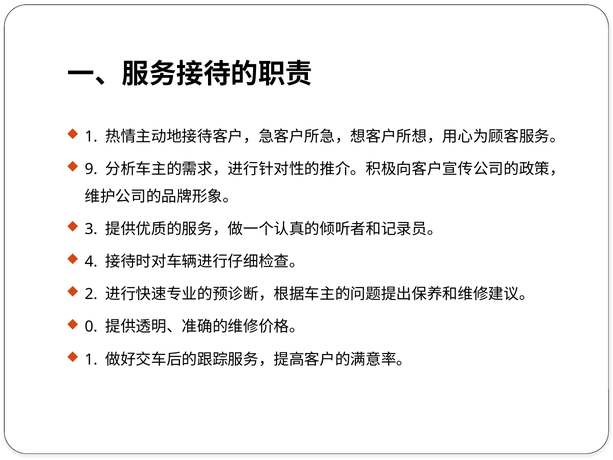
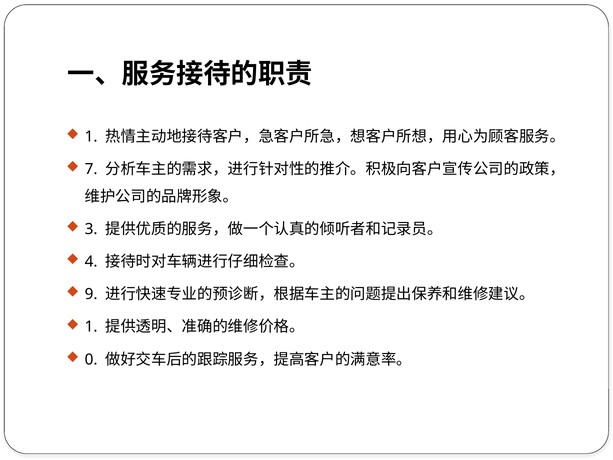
9: 9 -> 7 (91, 169)
2: 2 -> 9 (91, 294)
0: 0 -> 1 (91, 327)
1: 1 -> 0 (91, 359)
